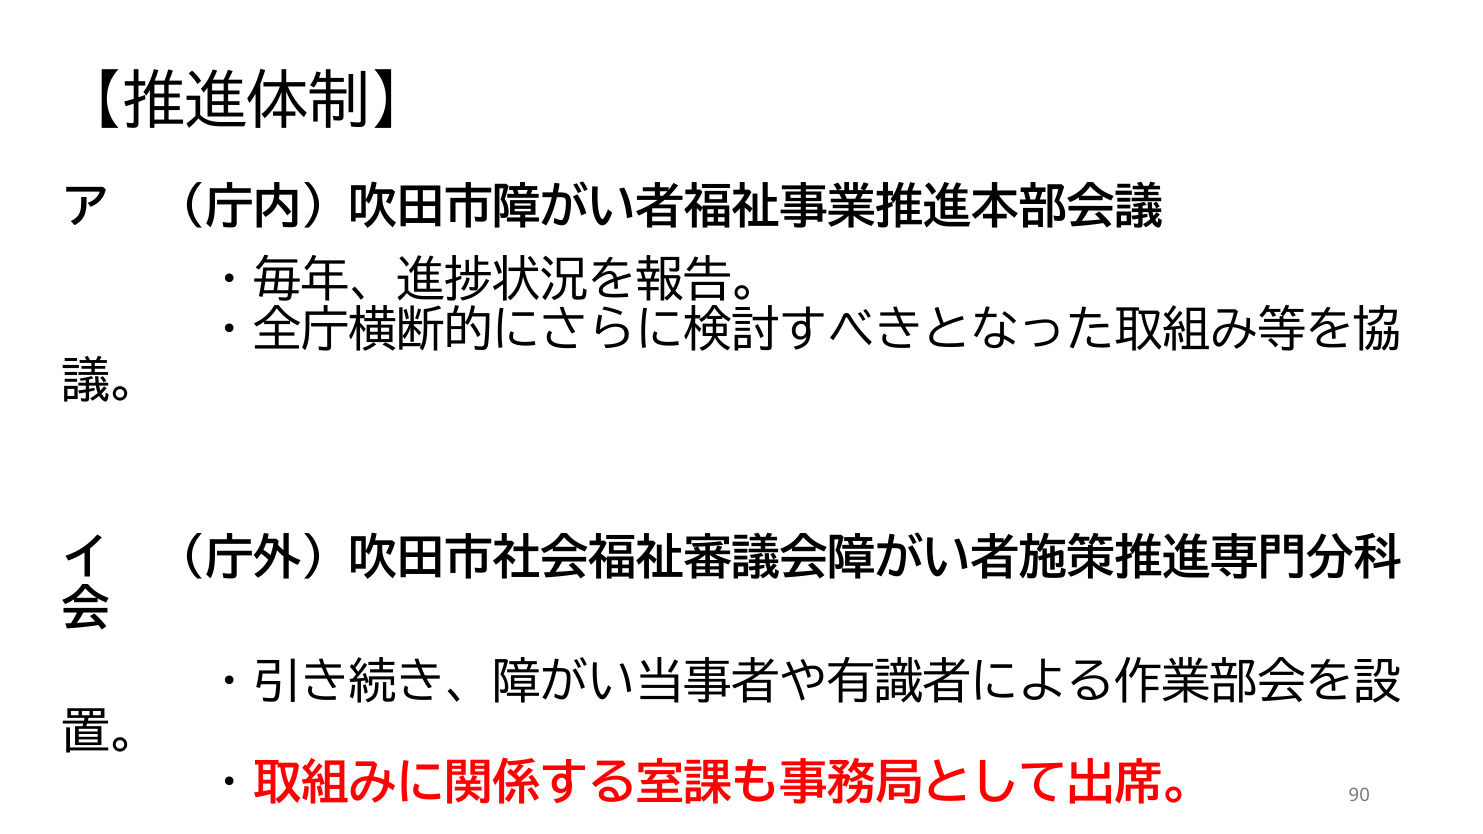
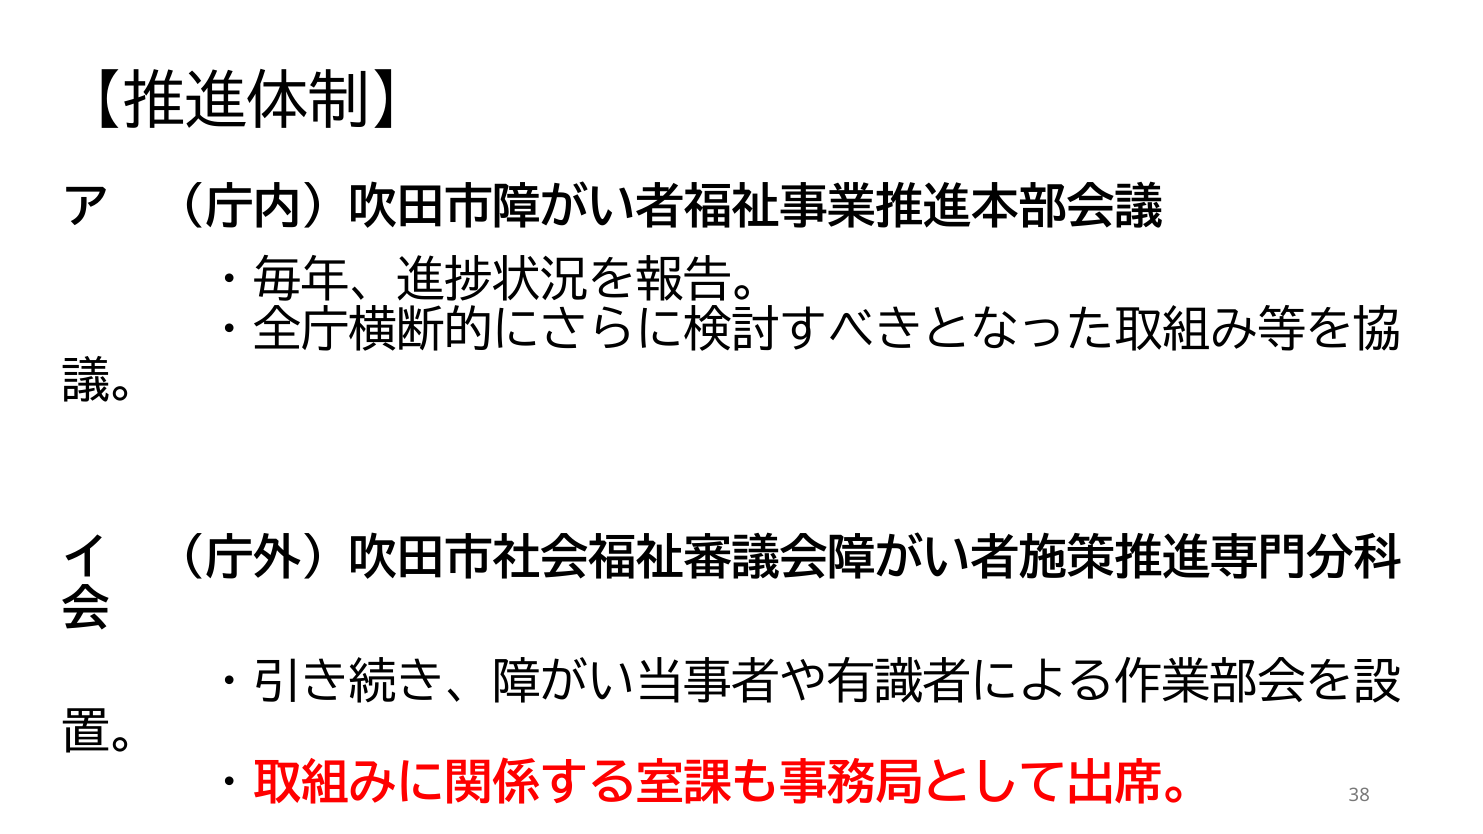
90: 90 -> 38 (1359, 795)
